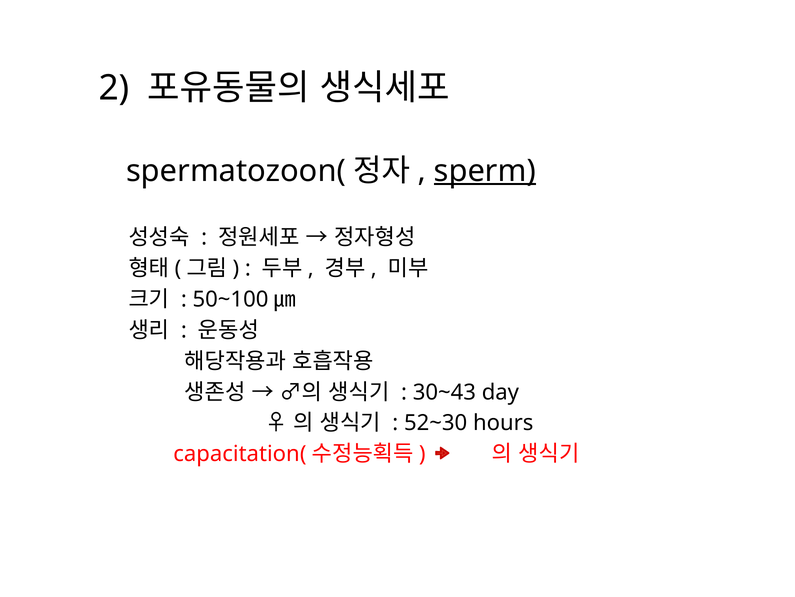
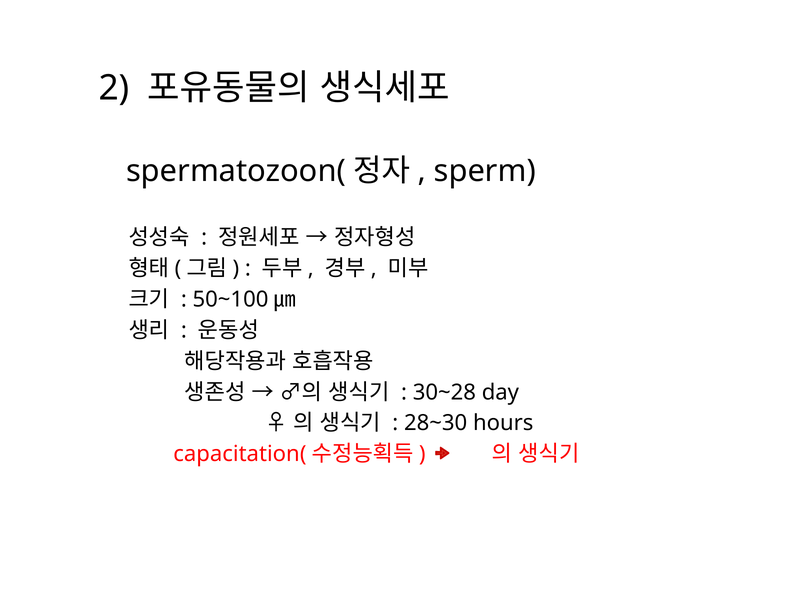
sperm underline: present -> none (485, 171)
30~43: 30~43 -> 30~28 (444, 392)
52~30: 52~30 -> 28~30 (436, 423)
